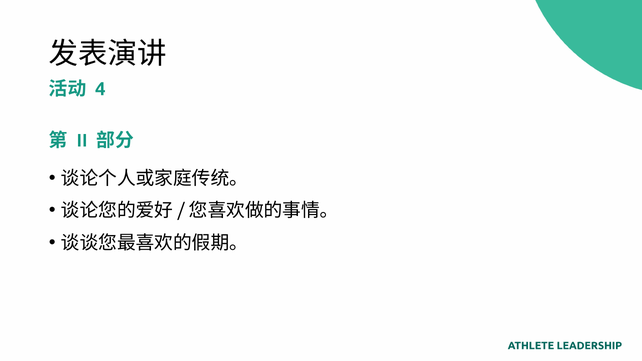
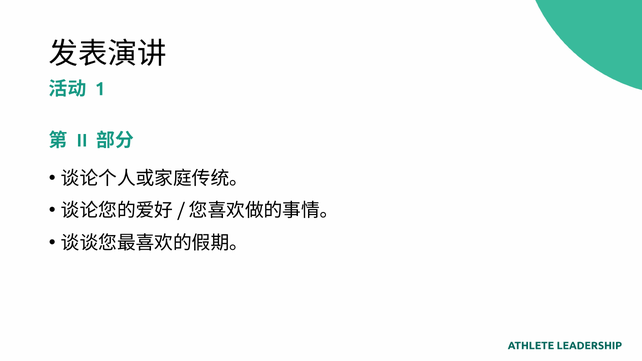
4: 4 -> 1 (100, 89)
